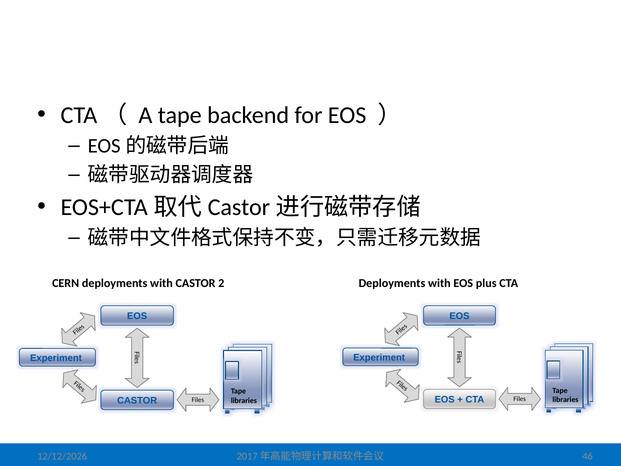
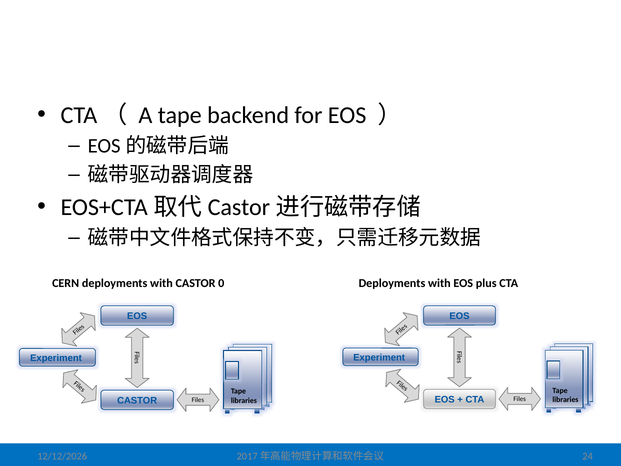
2: 2 -> 0 (221, 283)
46: 46 -> 24 (588, 456)
